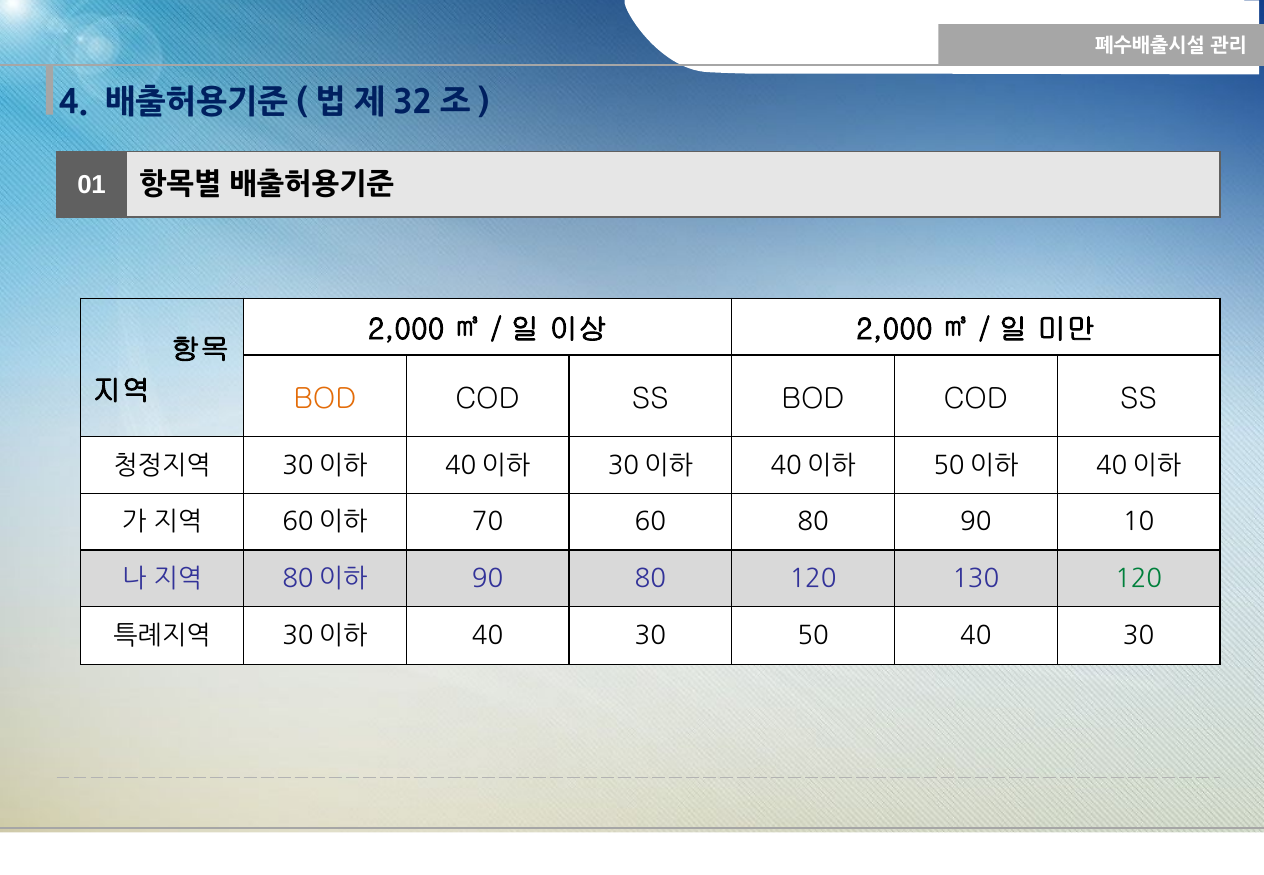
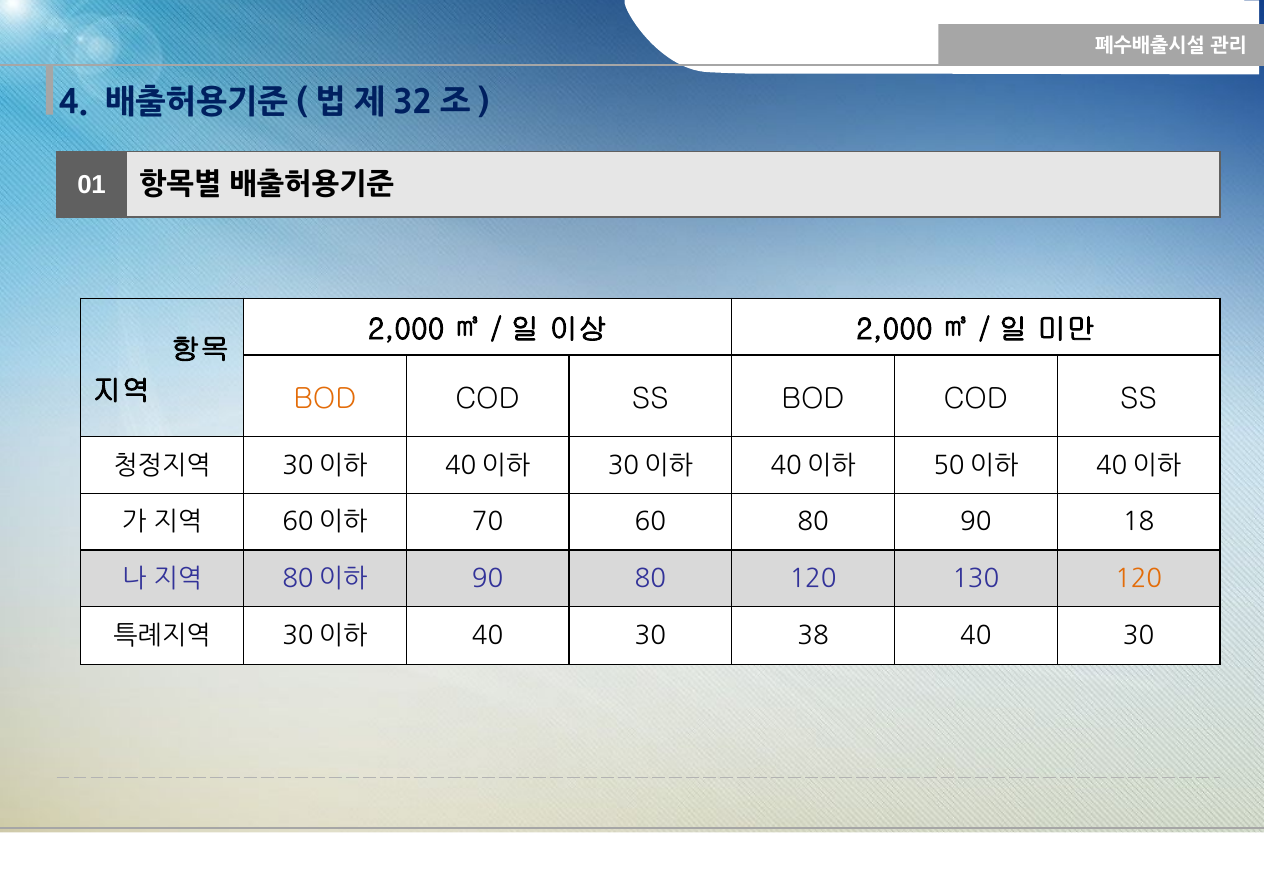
10: 10 -> 18 (1139, 522)
120 colour: green -> orange (1139, 579)
50: 50 -> 38 (813, 636)
